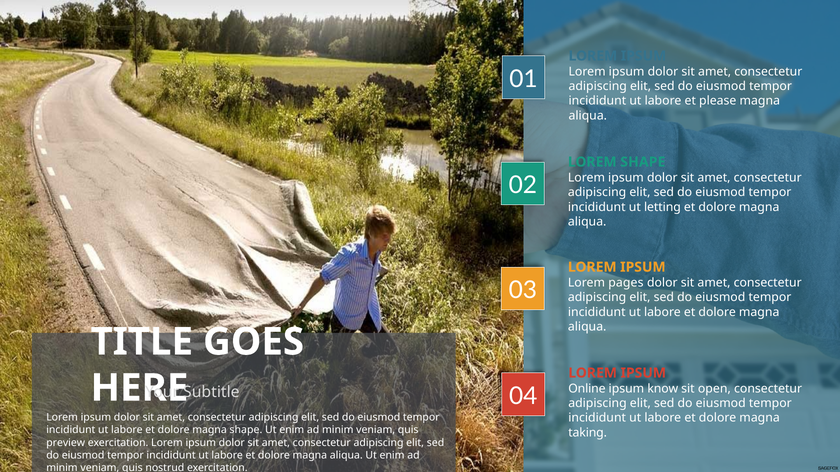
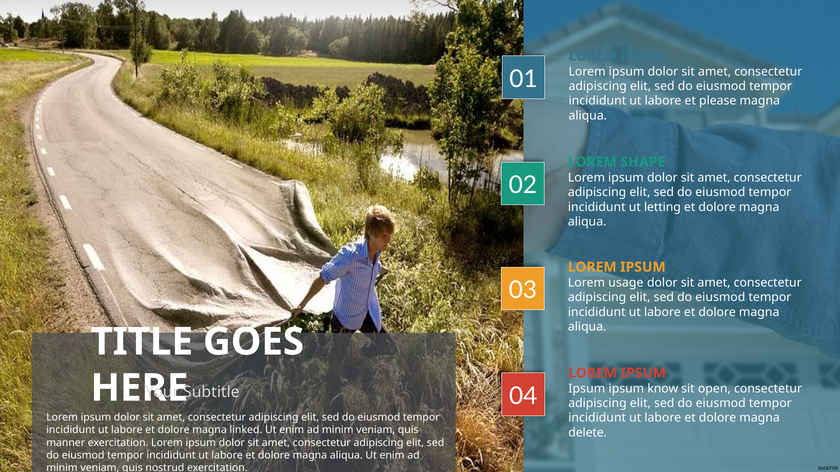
pages: pages -> usage (626, 283)
Online: Online -> Ipsum (587, 389)
magna shape: shape -> linked (246, 430)
taking: taking -> delete (588, 433)
preview: preview -> manner (66, 443)
